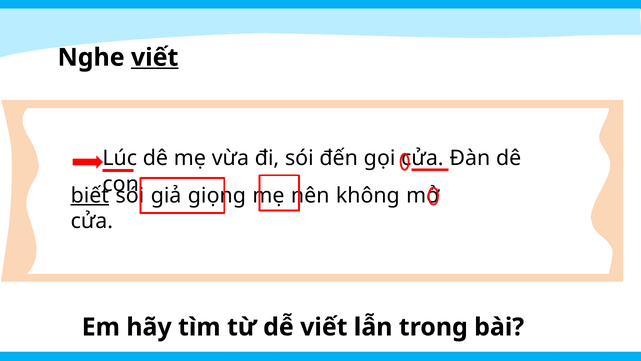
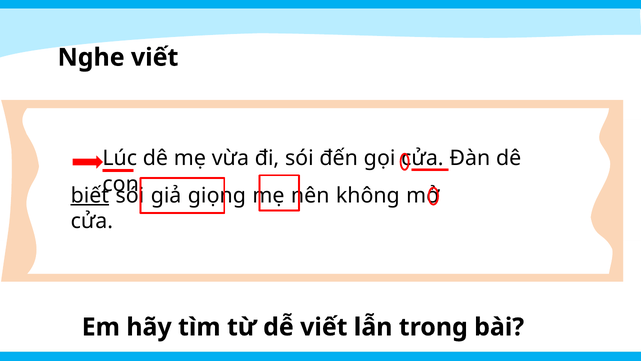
viết underline: present -> none (155, 57)
